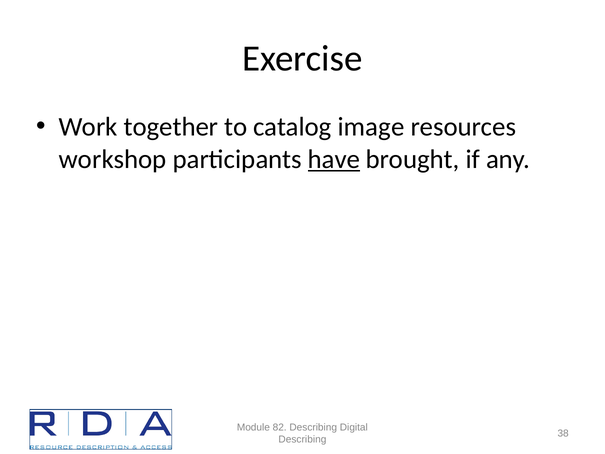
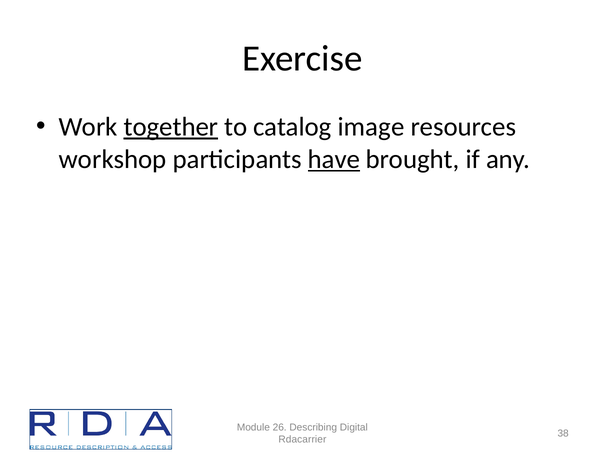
together underline: none -> present (171, 127)
82: 82 -> 26 (280, 427)
Describing: Describing -> Rdacarrier (302, 439)
